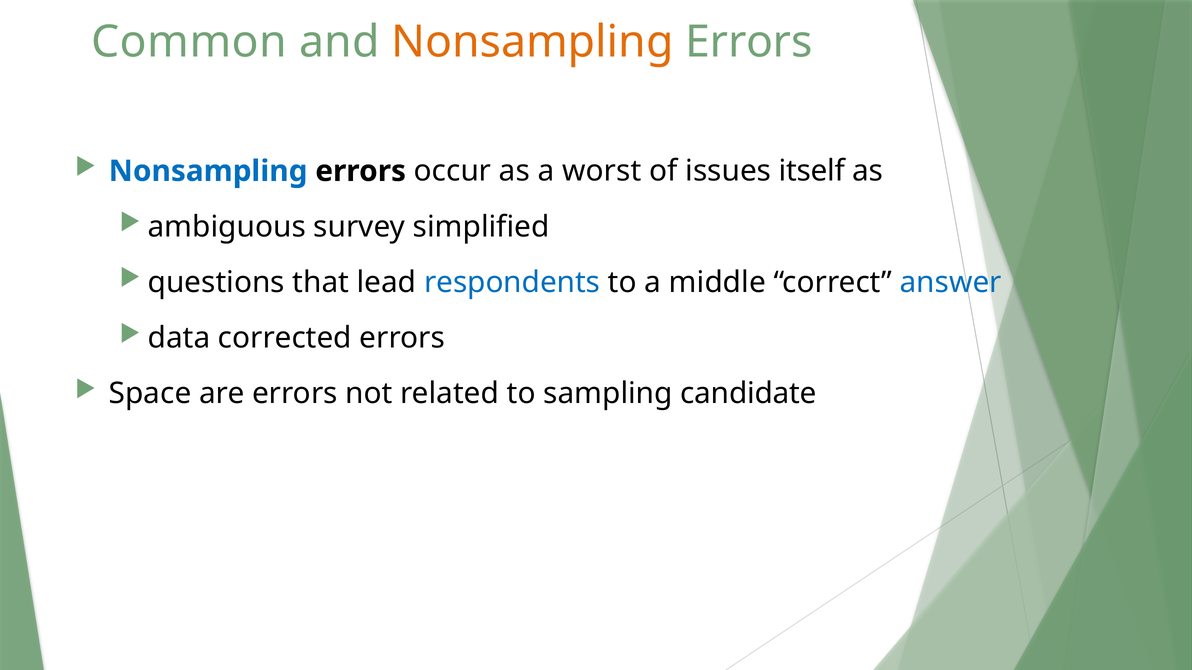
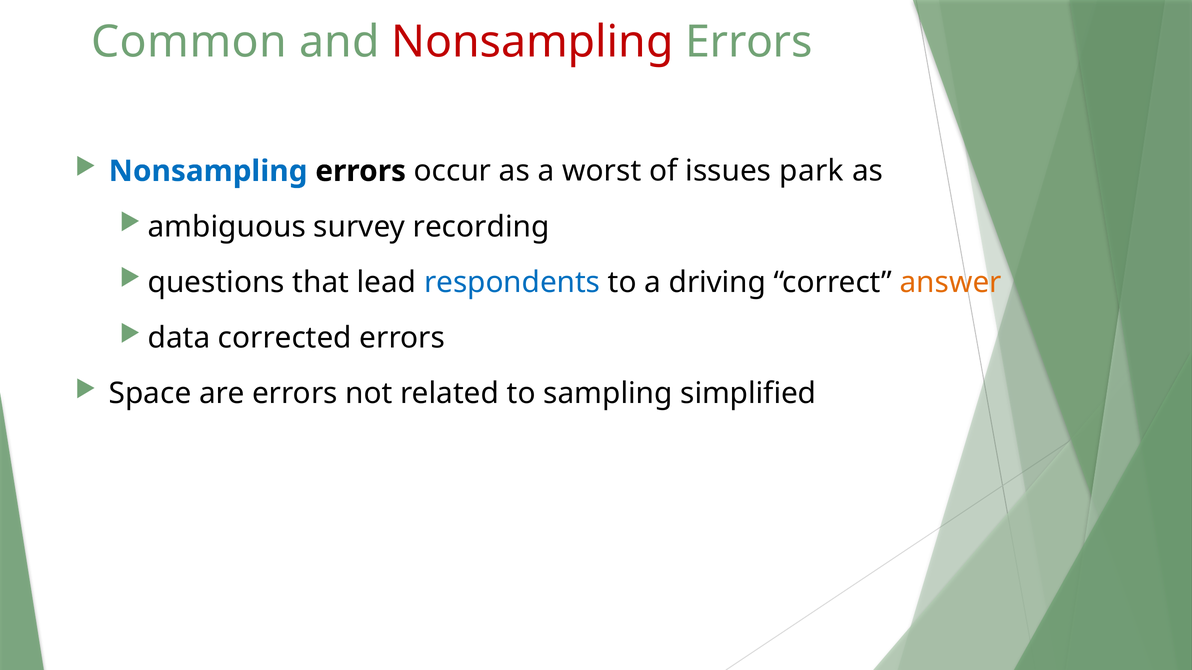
Nonsampling colour: orange -> red (532, 42)
itself: itself -> park (811, 171)
simplified: simplified -> recording (481, 227)
middle: middle -> driving (717, 283)
answer colour: blue -> orange (951, 283)
candidate: candidate -> simplified (748, 394)
